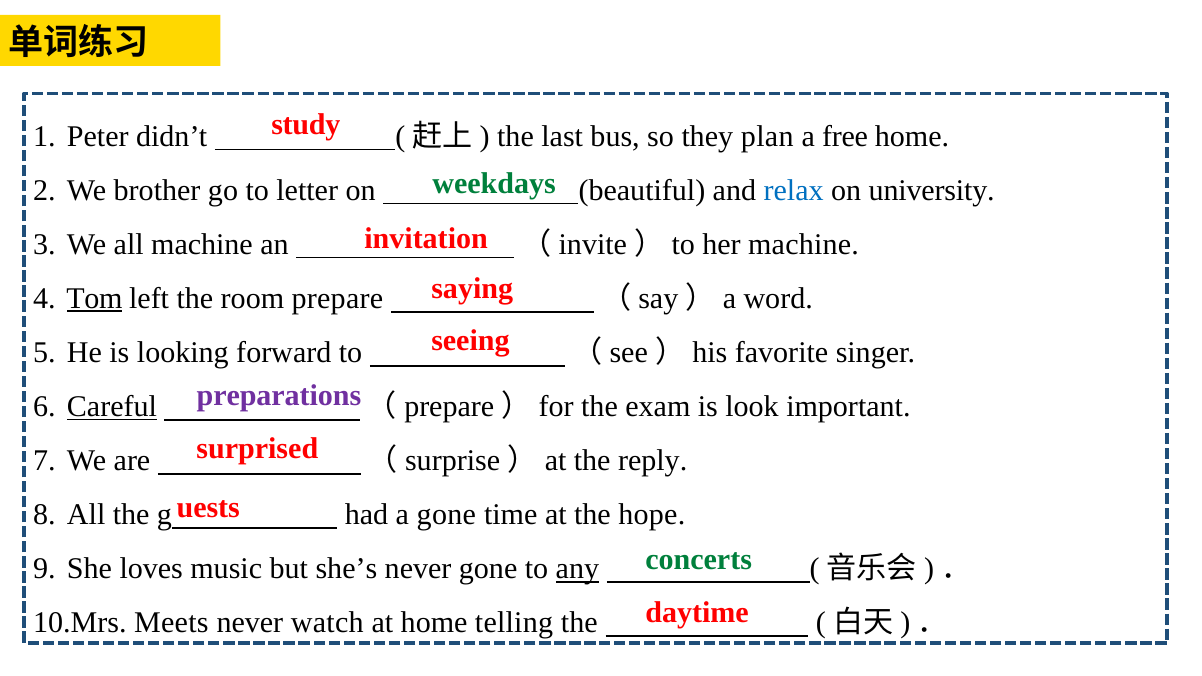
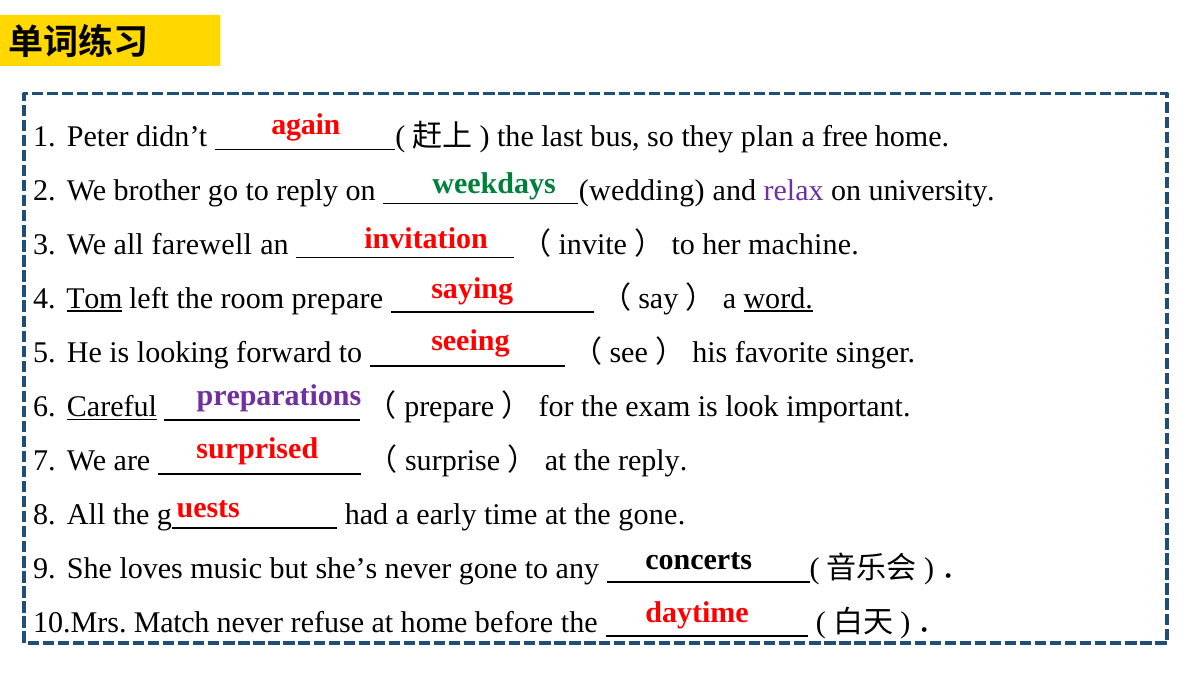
study: study -> again (306, 124)
to letter: letter -> reply (307, 190)
beautiful: beautiful -> wedding (642, 190)
relax colour: blue -> purple (794, 190)
all machine: machine -> farewell (202, 244)
word underline: none -> present (778, 298)
a gone: gone -> early (447, 515)
the hope: hope -> gone (652, 515)
concerts colour: green -> black (699, 560)
any underline: present -> none (577, 569)
Meets: Meets -> Match (172, 623)
watch: watch -> refuse (327, 623)
telling: telling -> before (514, 623)
